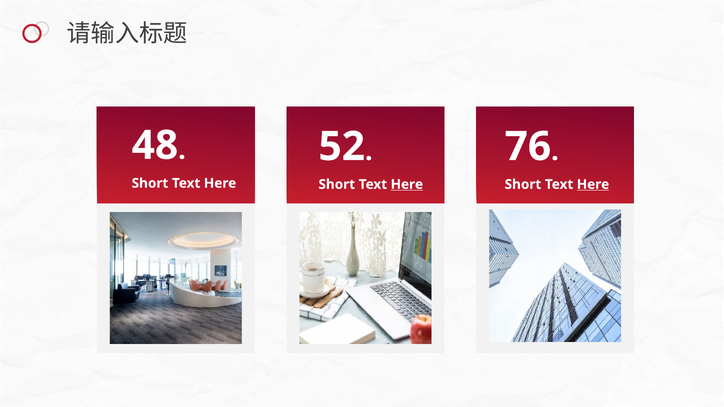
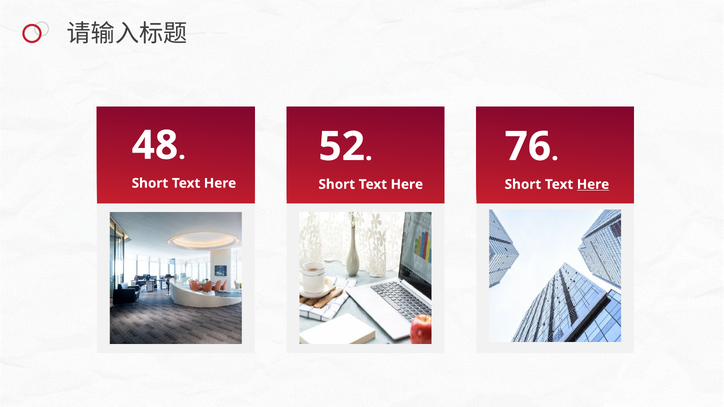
Here underline: present -> none (407, 184)
